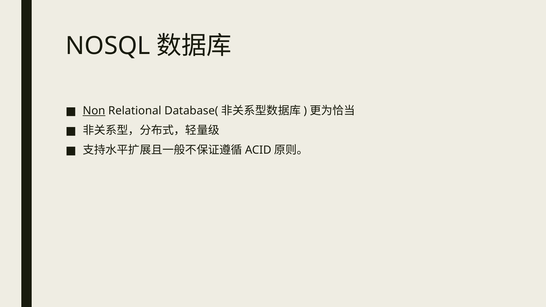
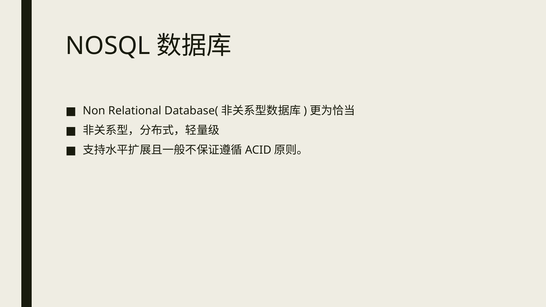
Non underline: present -> none (94, 111)
